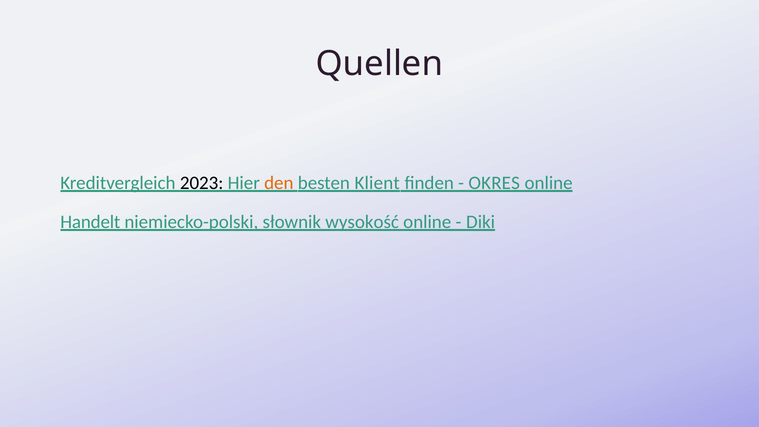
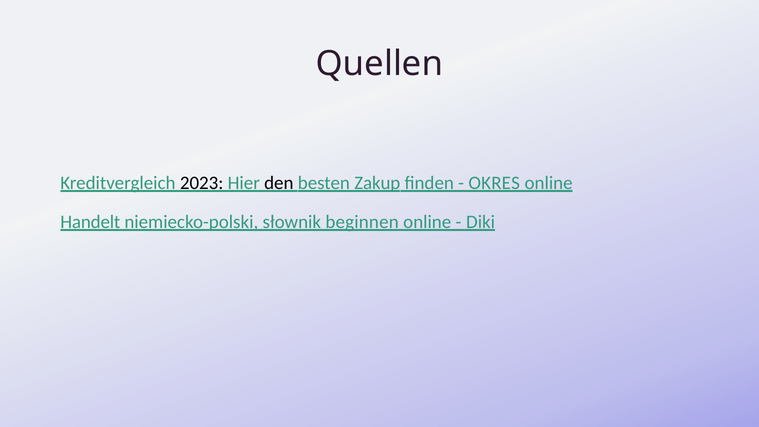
den colour: orange -> black (279, 183)
Klient: Klient -> Zakup (377, 183)
wysokość: wysokość -> beginnen (362, 222)
